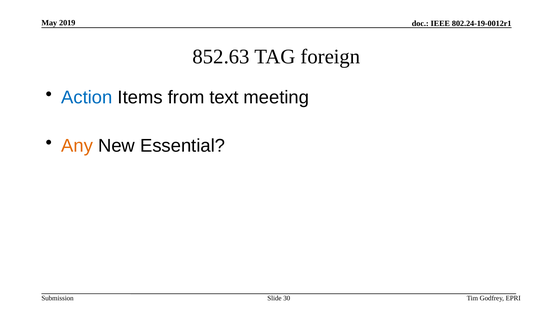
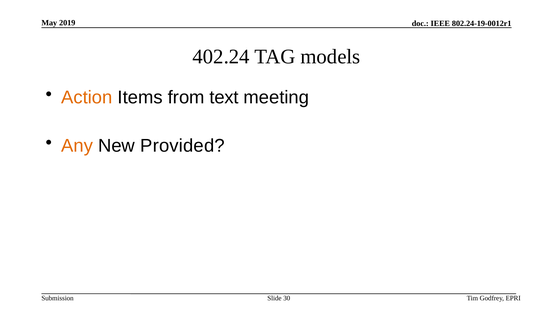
852.63: 852.63 -> 402.24 (221, 57)
foreign: foreign -> models (330, 57)
Action colour: blue -> orange (87, 97)
Essential: Essential -> Provided (183, 146)
